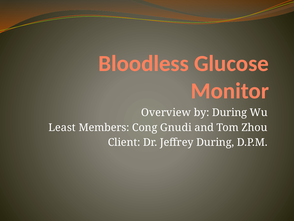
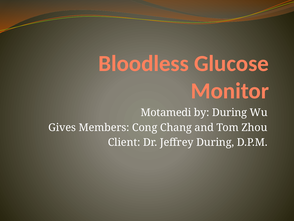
Overview: Overview -> Motamedi (166, 112)
Least: Least -> Gives (62, 127)
Gnudi: Gnudi -> Chang (176, 127)
